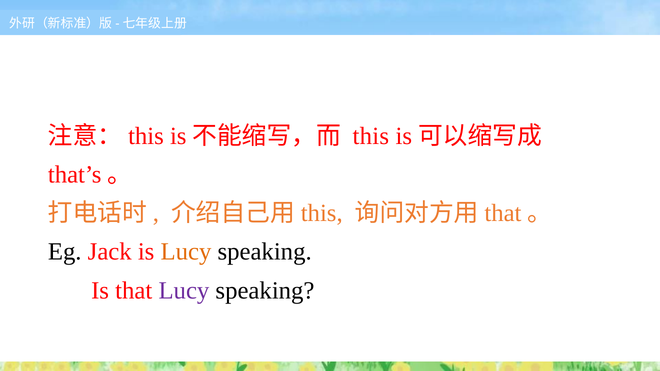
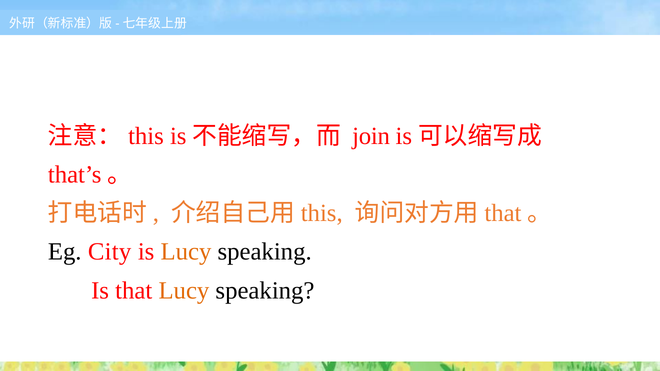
this: this -> join (371, 136)
Jack: Jack -> City (110, 252)
Lucy colour: purple -> orange (184, 291)
